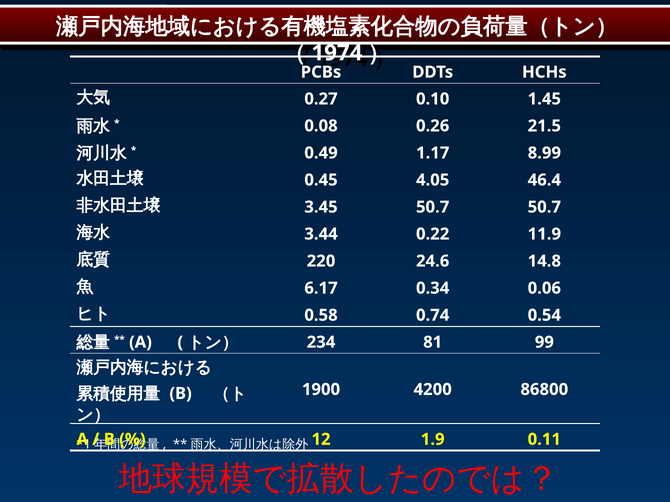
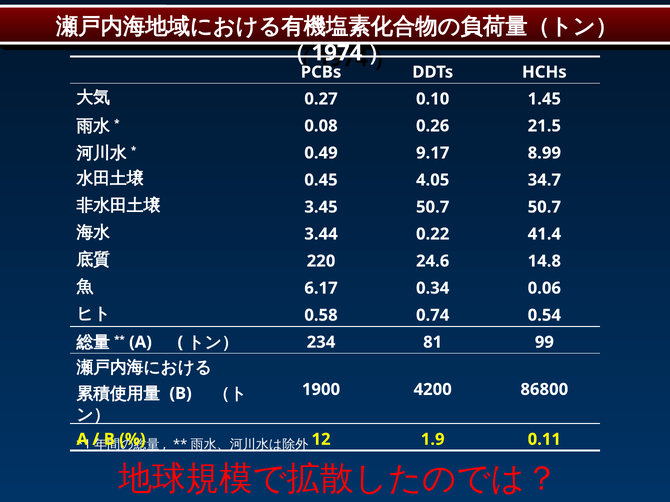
1.17: 1.17 -> 9.17 (433, 153)
46.4: 46.4 -> 34.7 (544, 180)
11.9: 11.9 -> 41.4 (544, 234)
